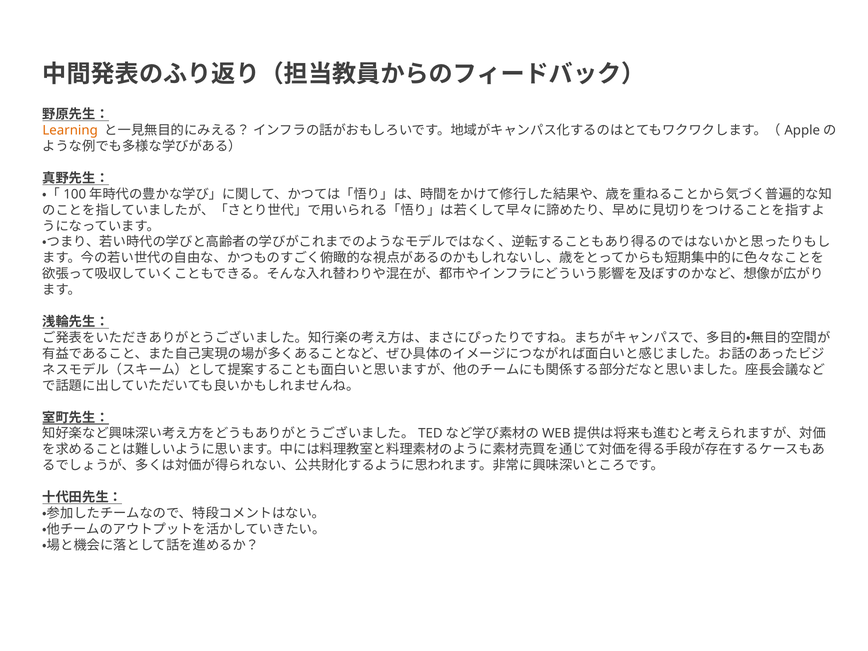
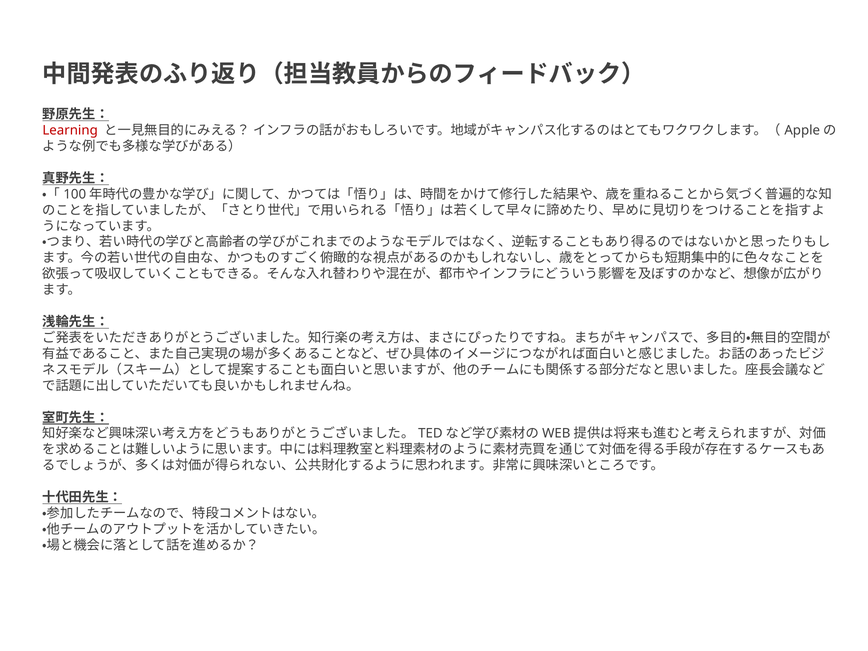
Learning colour: orange -> red (70, 130)
